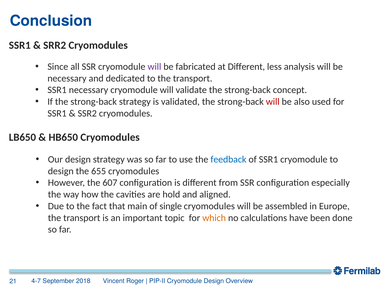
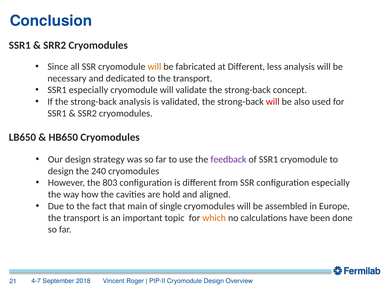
will colour: purple -> orange (154, 67)
SSR1 necessary: necessary -> especially (88, 90)
strong-back strategy: strategy -> analysis (135, 102)
feedback colour: blue -> purple (228, 160)
655: 655 -> 240 (99, 171)
607: 607 -> 803 (110, 183)
